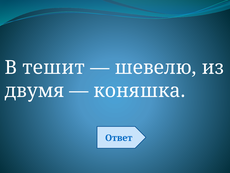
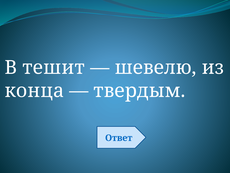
двумя: двумя -> конца (34, 90)
коняшка: коняшка -> твердым (139, 90)
